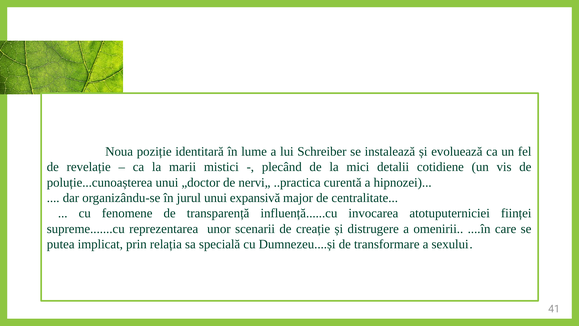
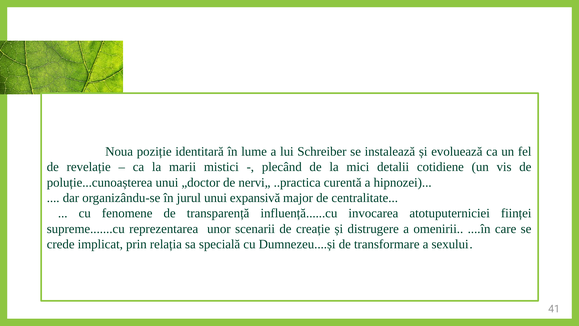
putea: putea -> crede (61, 244)
